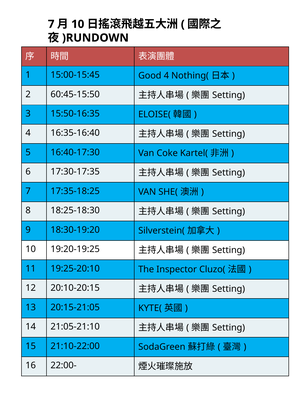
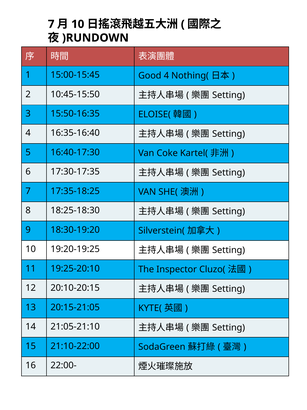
60:45-15:50: 60:45-15:50 -> 10:45-15:50 (75, 94)
